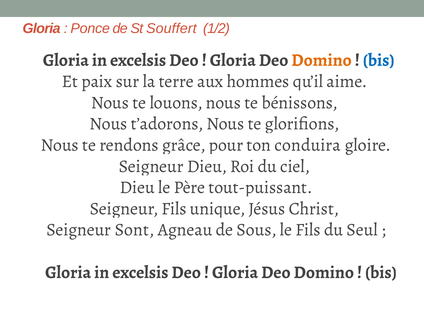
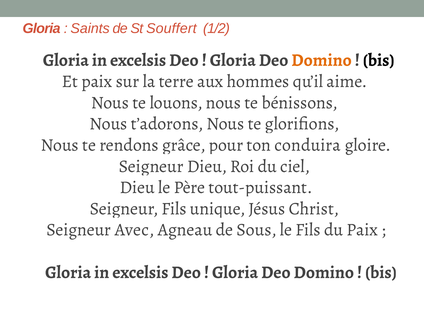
Ponce: Ponce -> Saints (90, 29)
bis colour: blue -> black (379, 60)
Sont: Sont -> Avec (134, 230)
du Seul: Seul -> Paix (362, 230)
